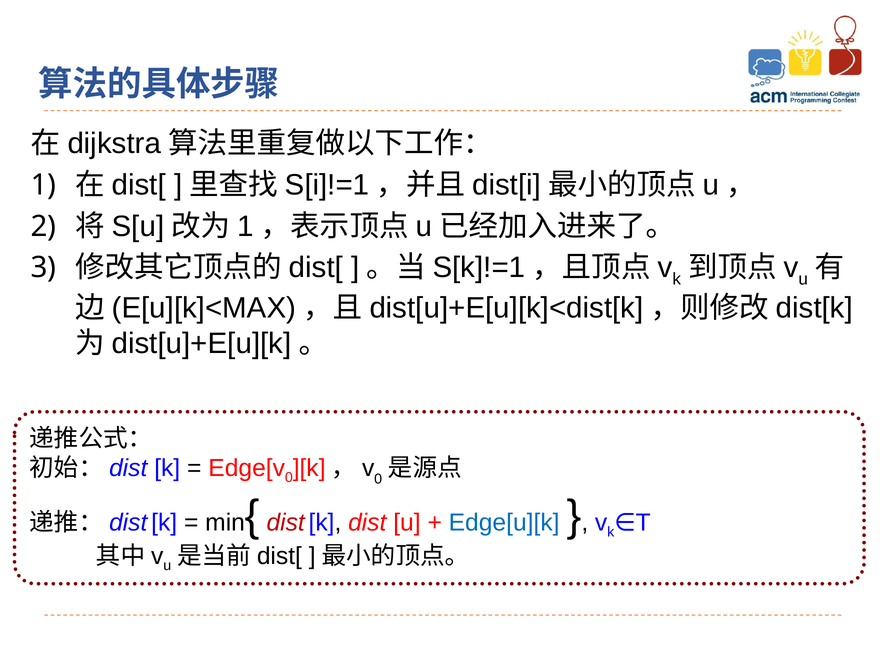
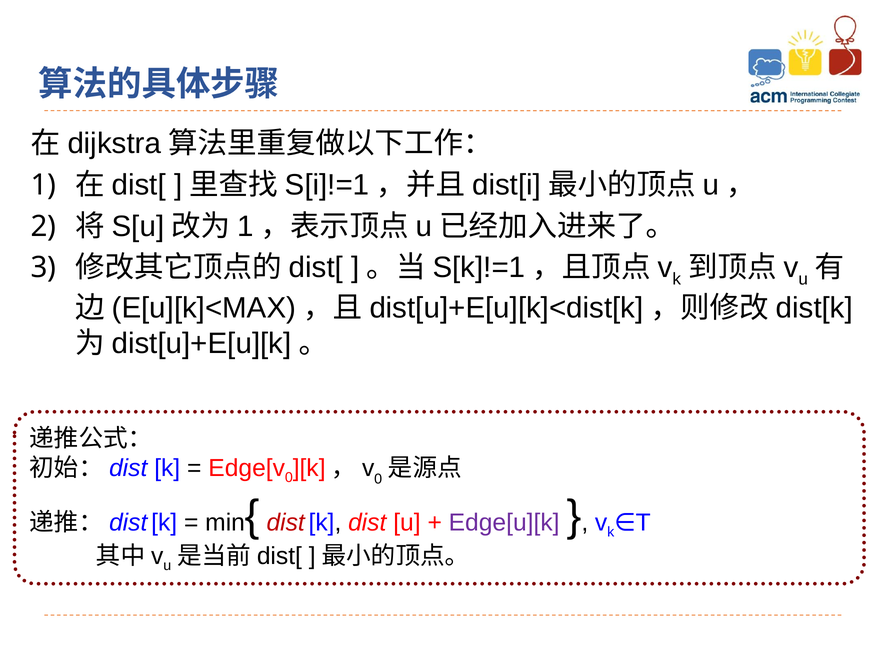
Edge[u][k colour: blue -> purple (504, 523)
